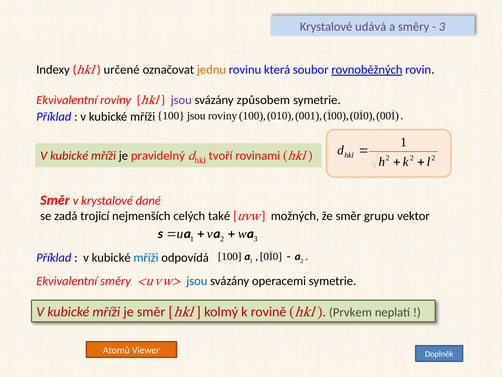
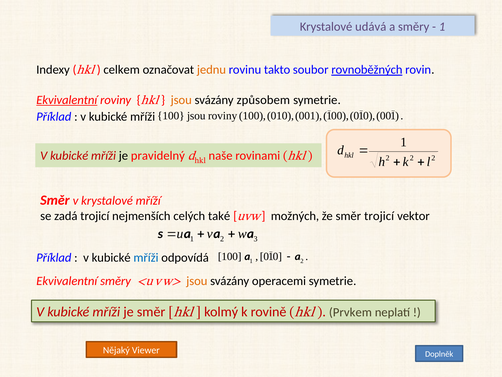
3: 3 -> 1 (442, 27)
určené: určené -> celkem (122, 70)
která: která -> takto (277, 70)
Ekvivalentní underline: none -> present (67, 100)
jsou colour: purple -> orange (181, 100)
tvoří: tvoří -> naše (221, 155)
dané: dané -> mříží (148, 201)
směr grupu: grupu -> trojicí (379, 216)
jsou colour: blue -> orange (197, 281)
Atomů: Atomů -> Nějaký (116, 350)
